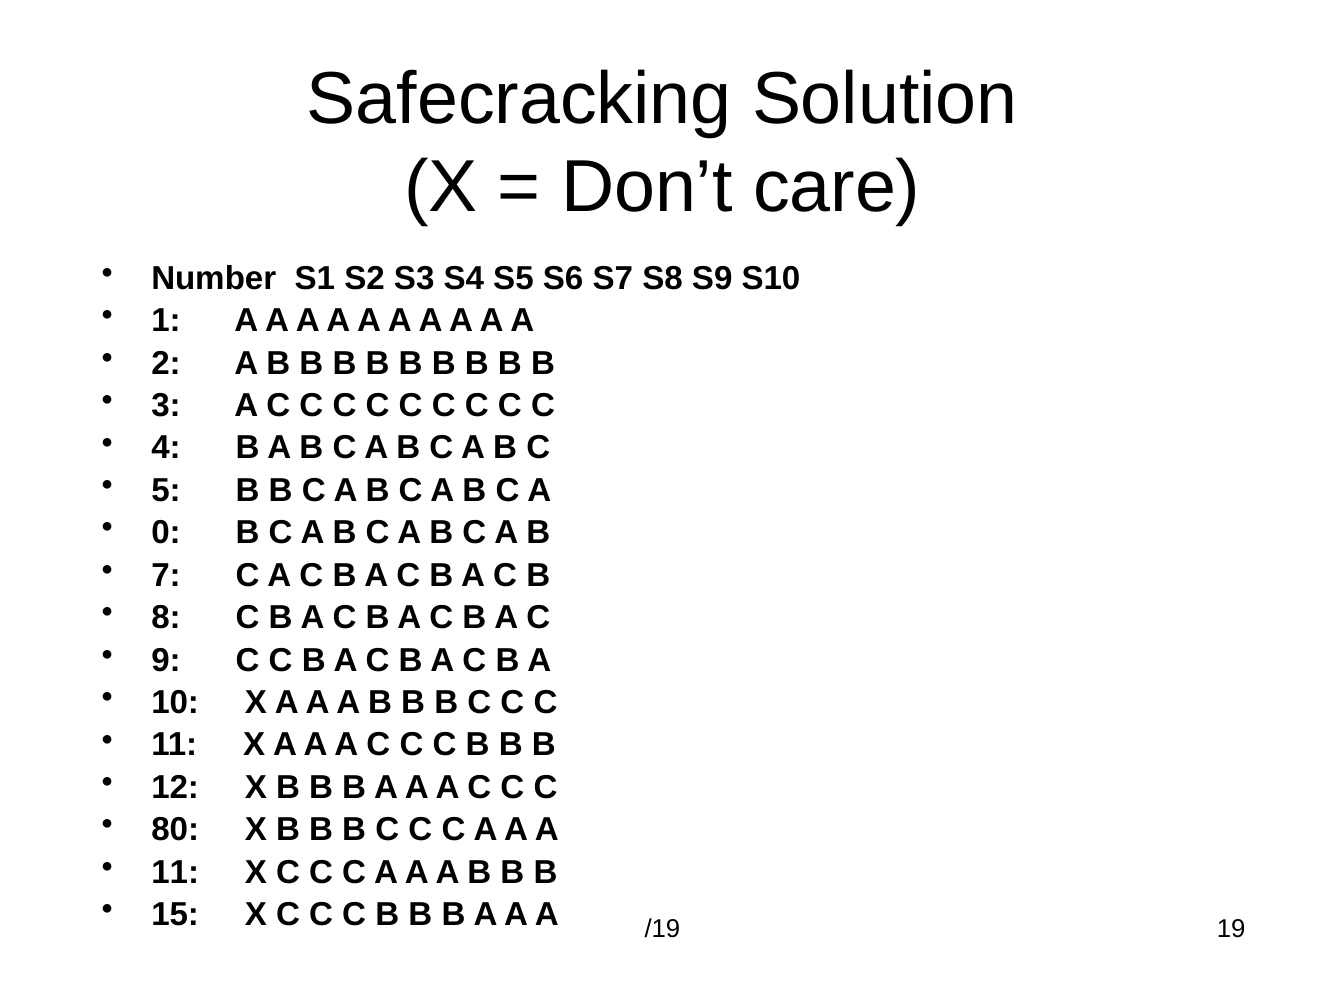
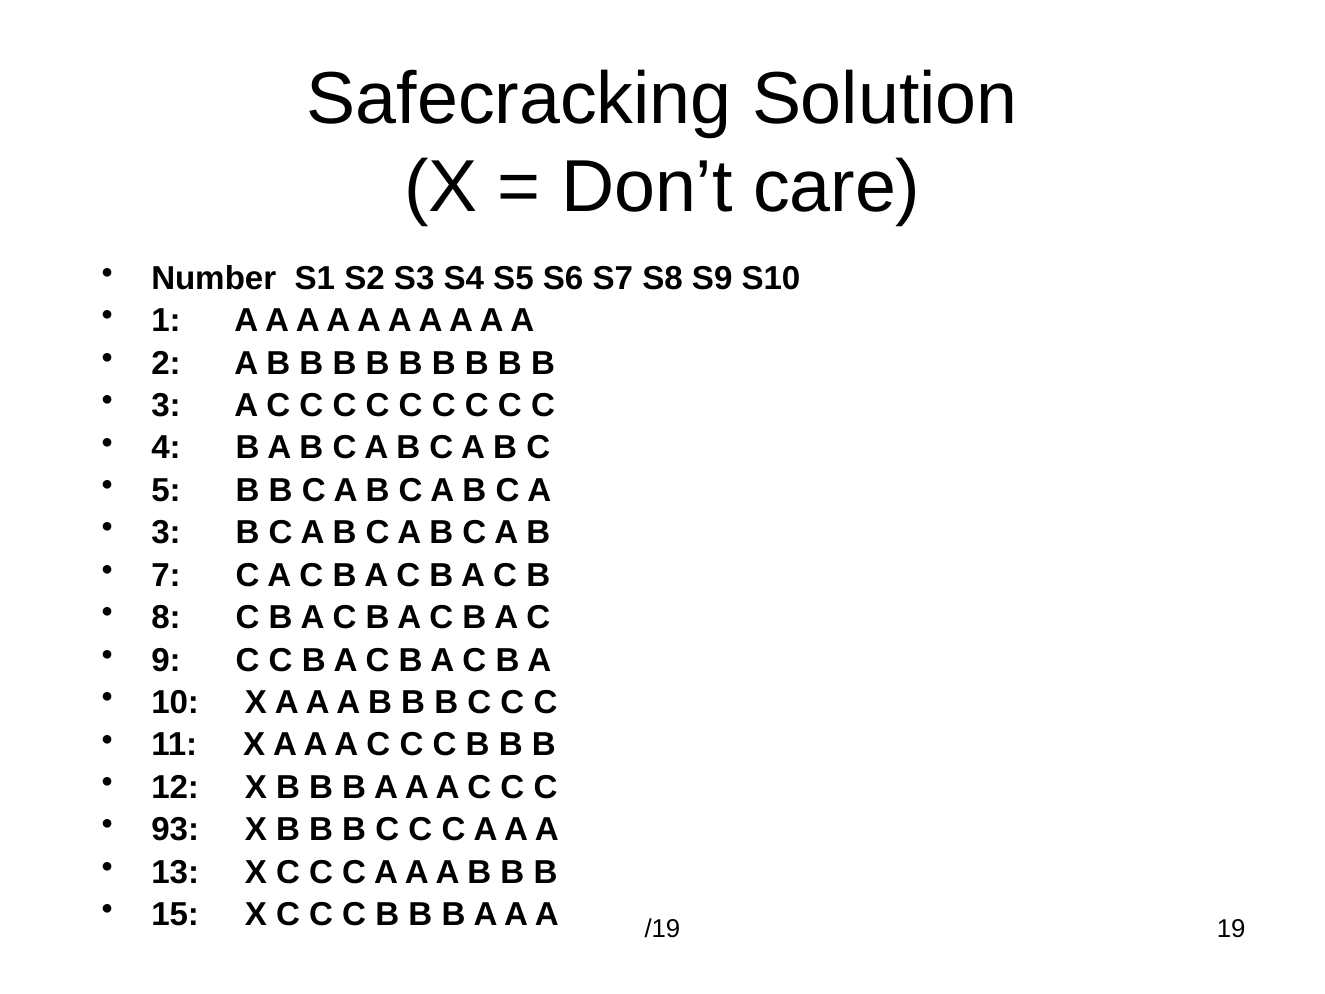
0: 0 -> 3 (166, 533)
80: 80 -> 93 (175, 830)
11: 11 -> 13 (175, 872)
